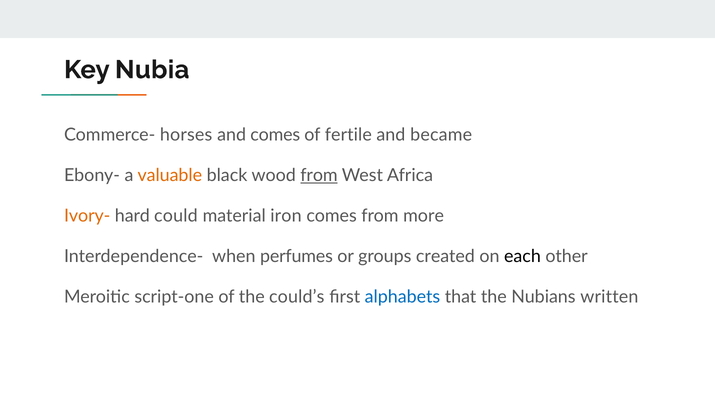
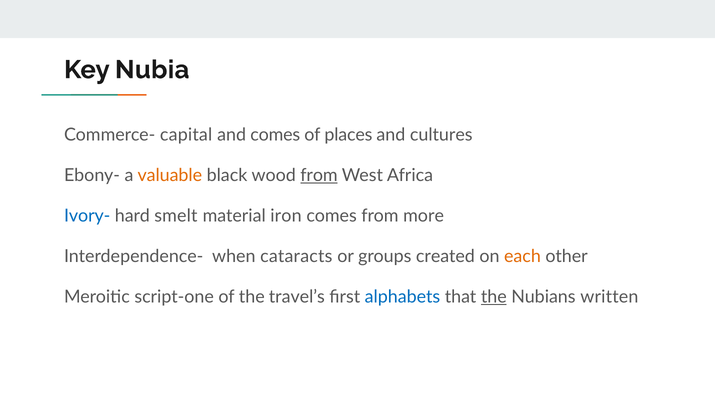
horses: horses -> capital (186, 135)
fertile: fertile -> places (348, 135)
became: became -> cultures (441, 135)
Ivory- colour: orange -> blue (87, 216)
could: could -> smelt (176, 216)
perfumes: perfumes -> cataracts (296, 257)
each colour: black -> orange (522, 257)
could’s: could’s -> travel’s (297, 297)
the underline: none -> present (494, 297)
